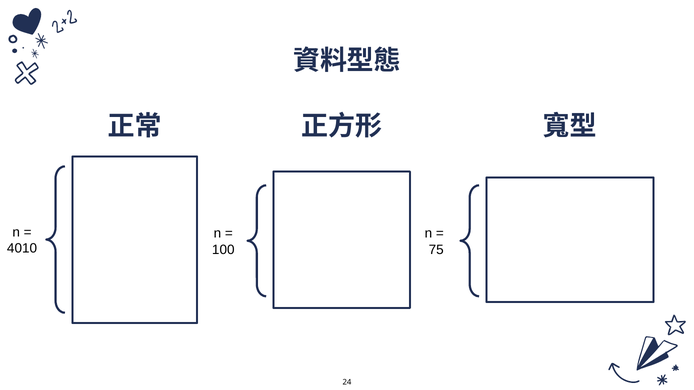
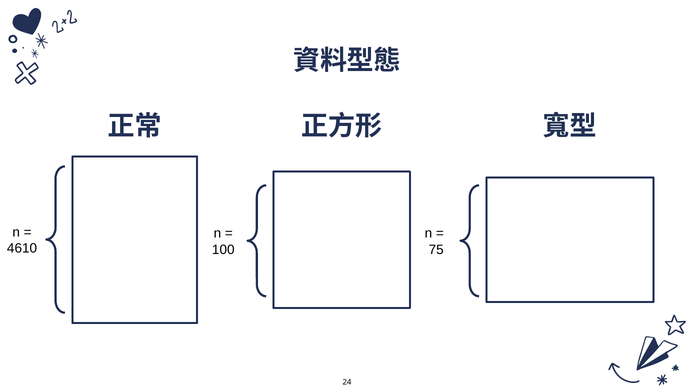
4010: 4010 -> 4610 (22, 249)
